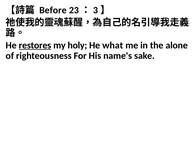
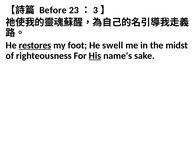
holy: holy -> foot (77, 45)
what: what -> swell (113, 45)
alone: alone -> midst (177, 45)
His underline: none -> present (95, 56)
